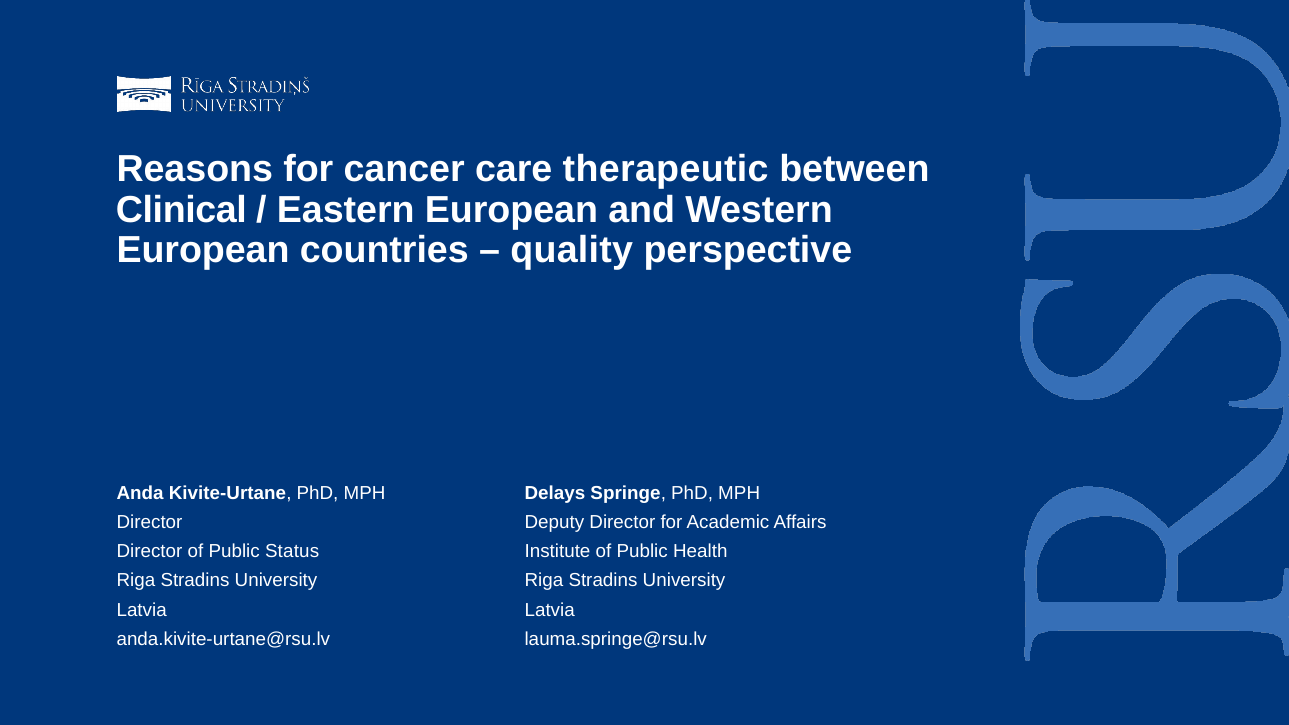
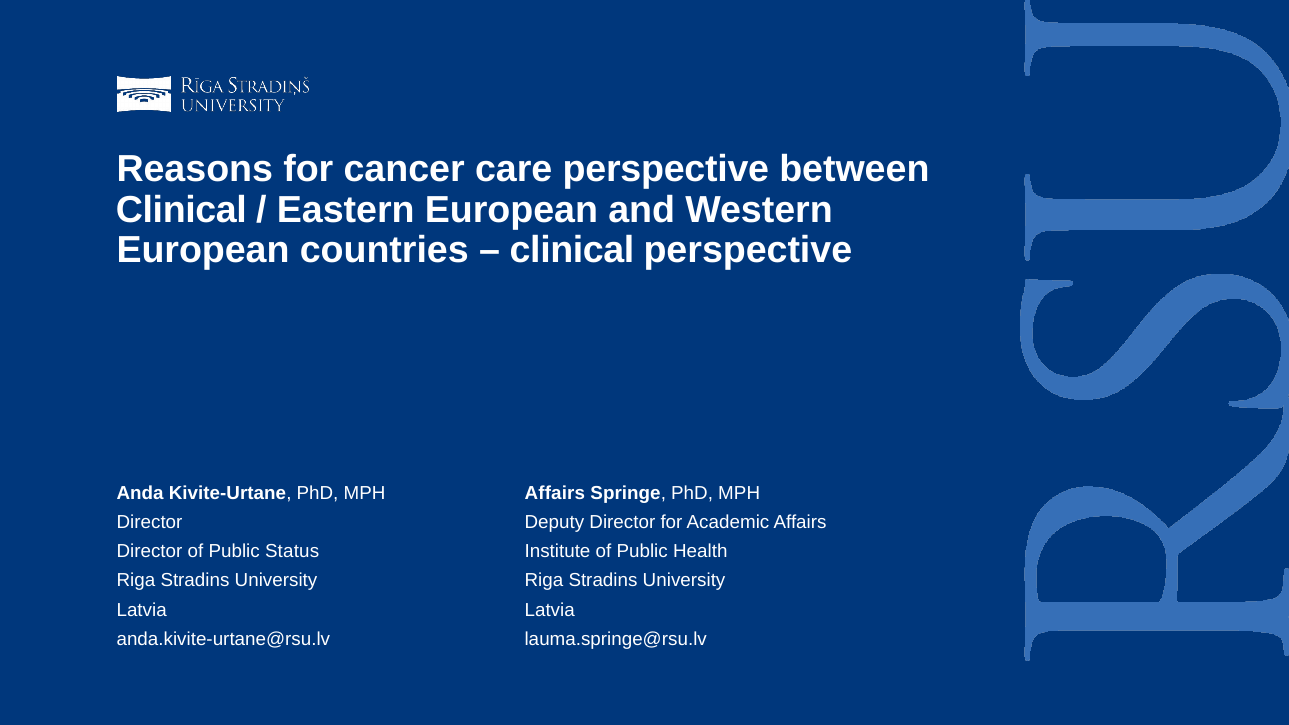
care therapeutic: therapeutic -> perspective (666, 169)
quality: quality -> clinical (572, 250)
Delays: Delays -> Affairs (555, 493)
